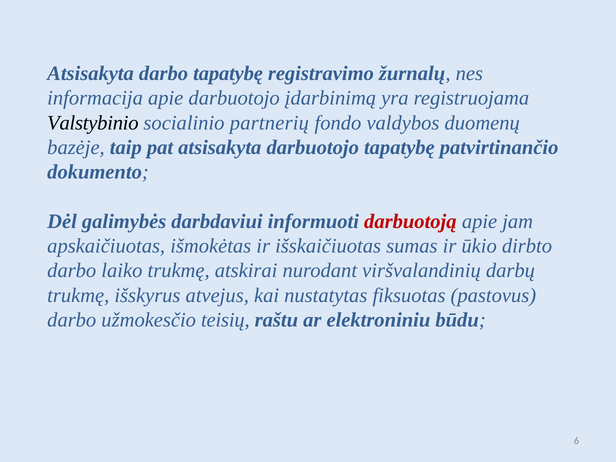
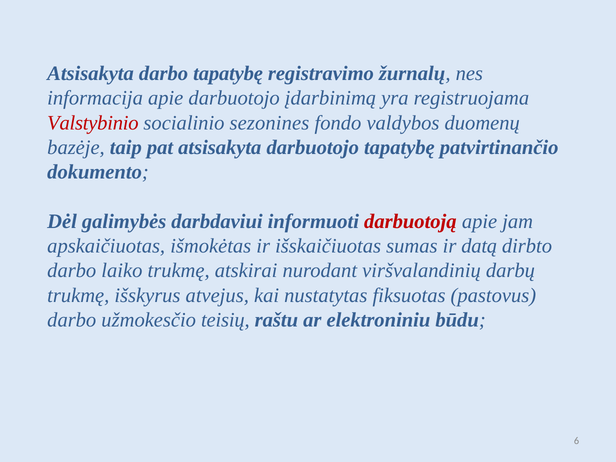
Valstybinio colour: black -> red (93, 123)
partnerių: partnerių -> sezonines (269, 123)
ūkio: ūkio -> datą (479, 246)
